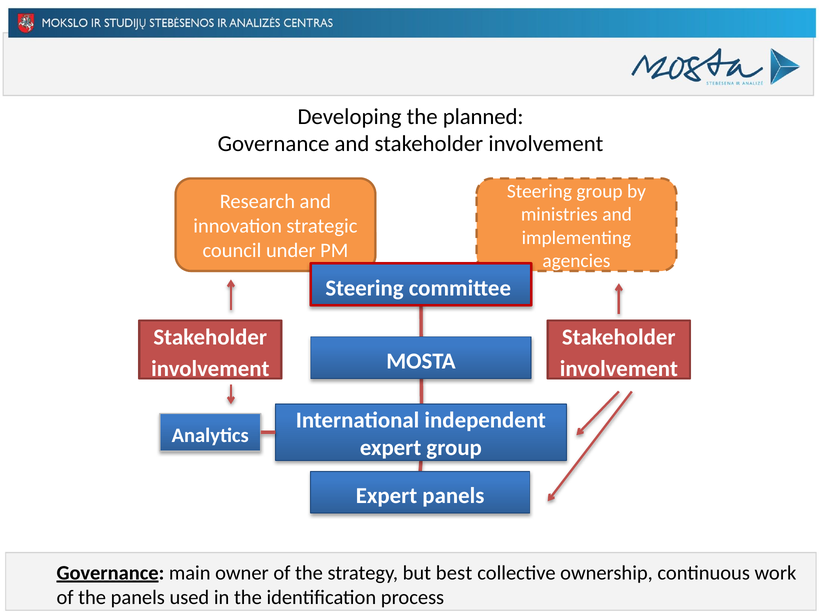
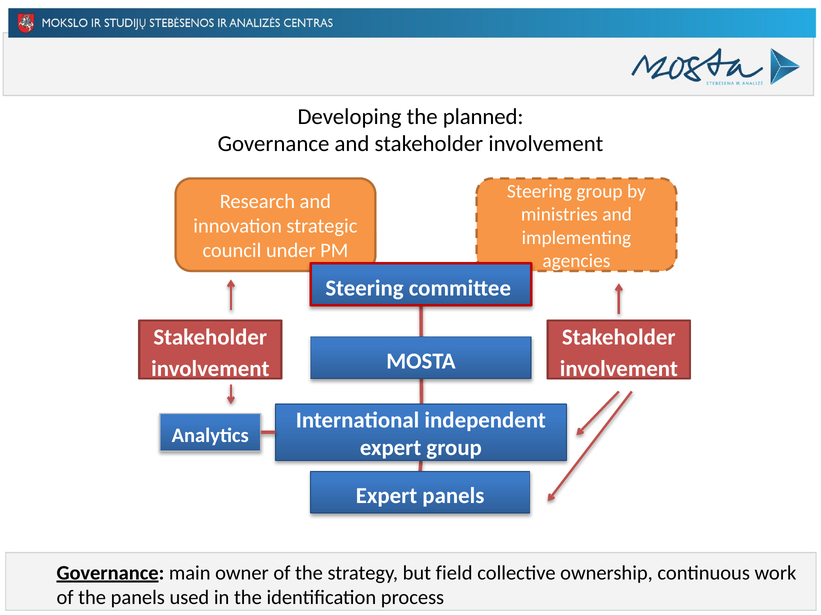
best: best -> field (454, 573)
